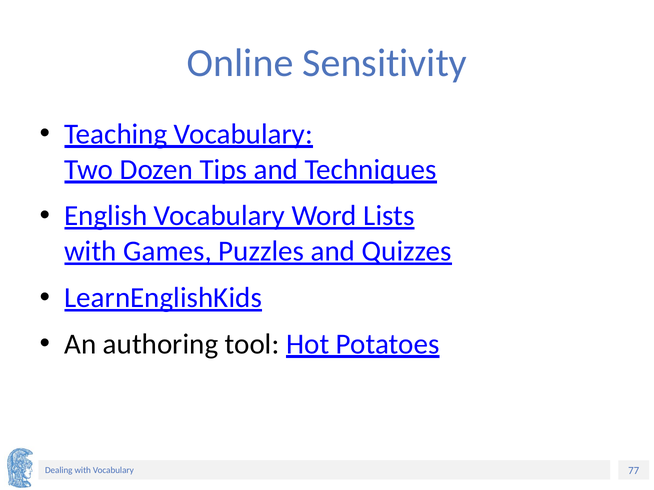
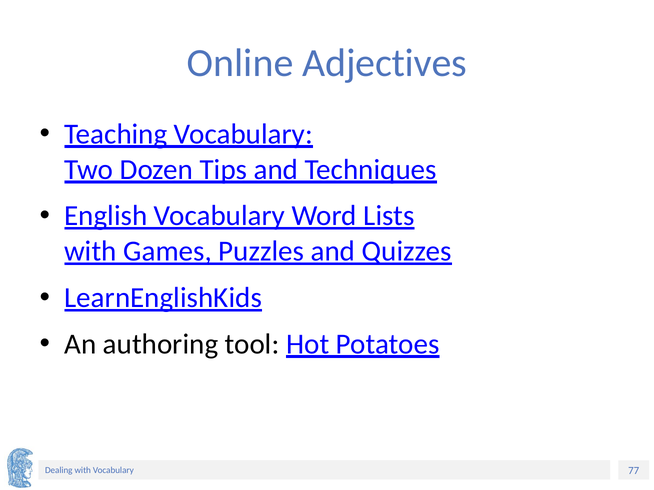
Sensitivity: Sensitivity -> Adjectives (385, 63)
